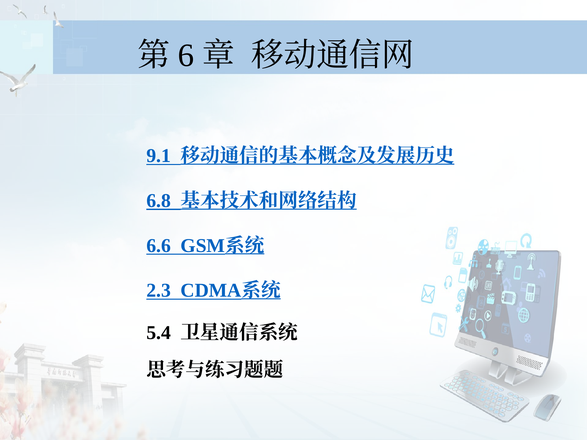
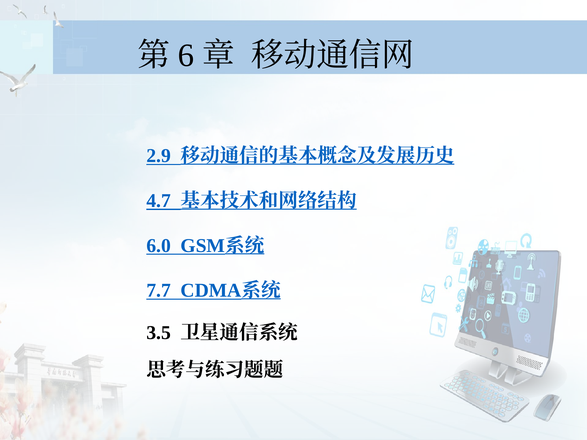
9.1: 9.1 -> 2.9 (159, 156)
6.8: 6.8 -> 4.7 (159, 201)
6.6: 6.6 -> 6.0 (159, 246)
2.3: 2.3 -> 7.7 (159, 291)
5.4: 5.4 -> 3.5 (159, 333)
